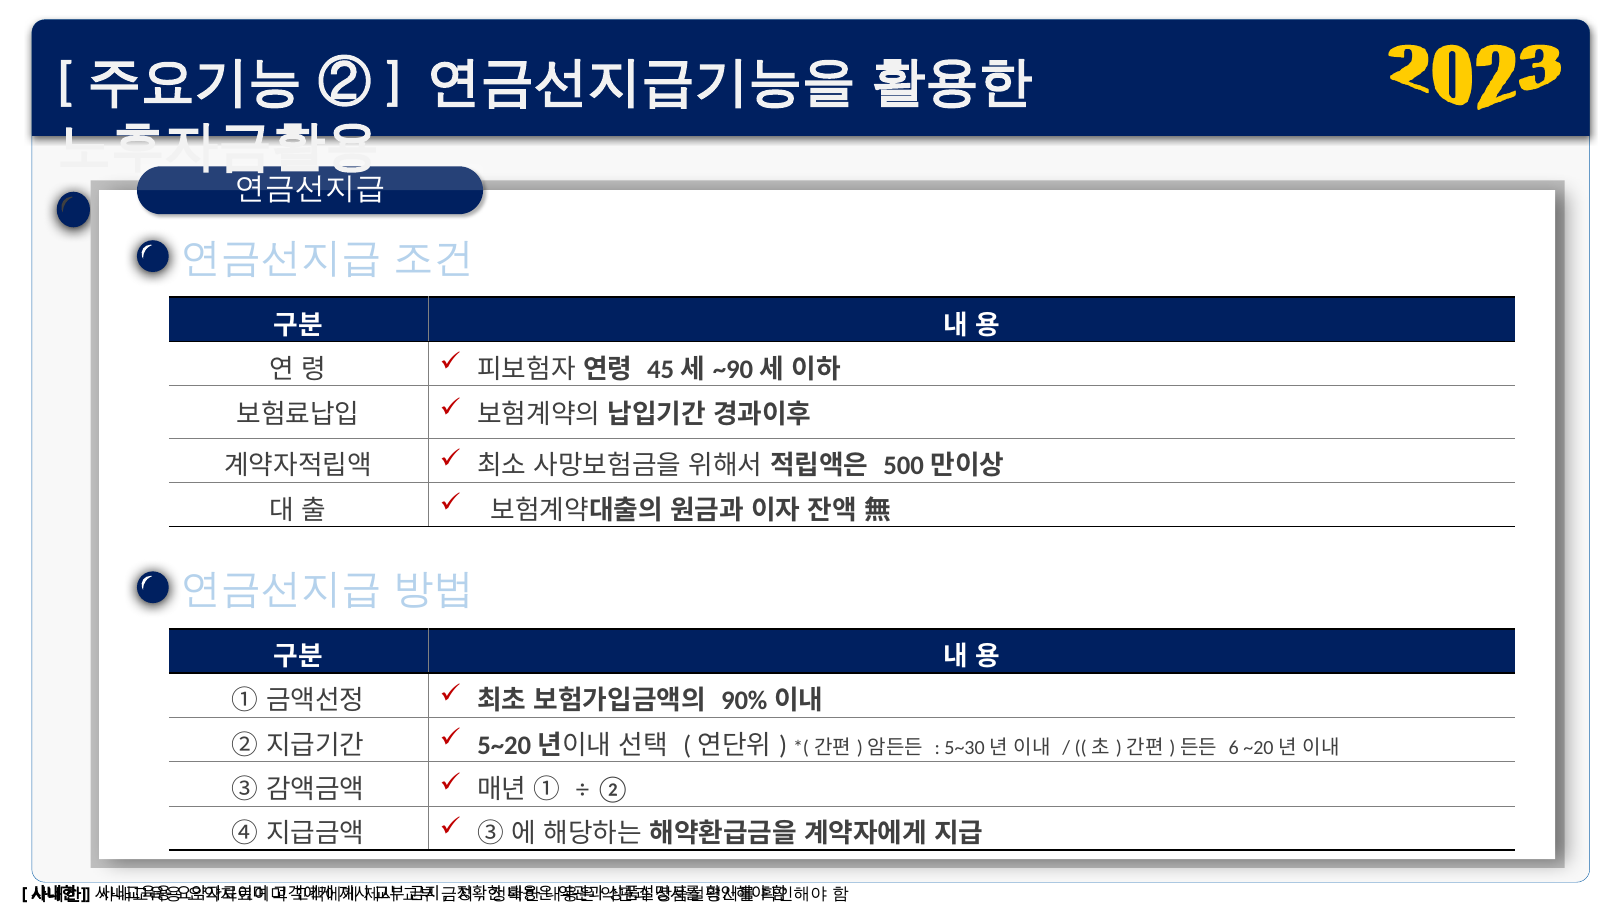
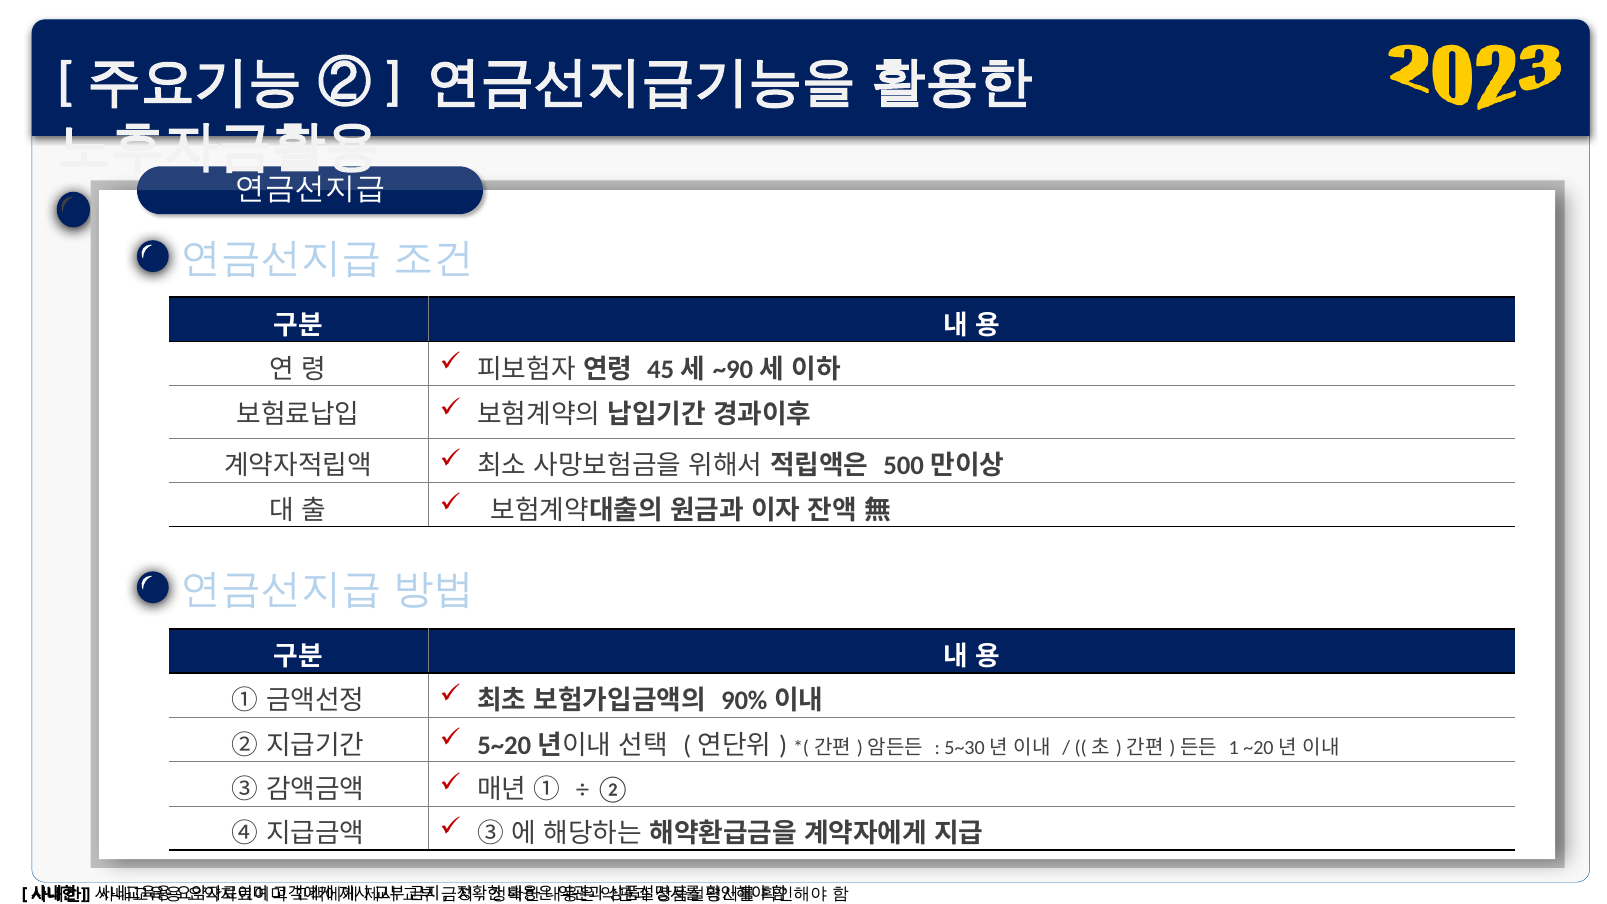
6: 6 -> 1 (1234, 748)
